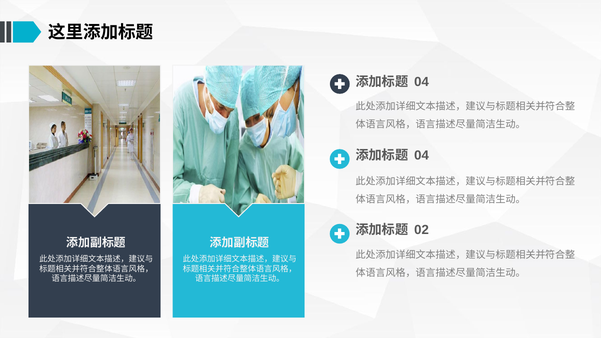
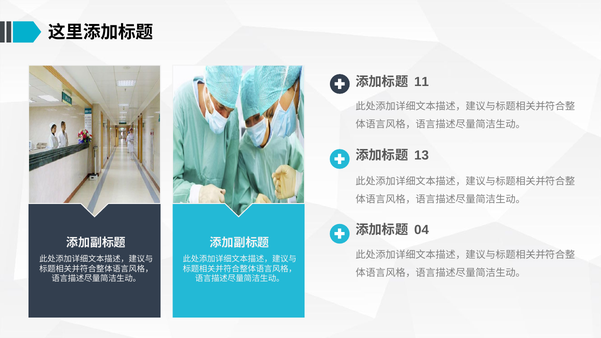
04: 04 -> 11 (422, 82)
04: 04 -> 13 (422, 155)
02: 02 -> 04 (422, 230)
